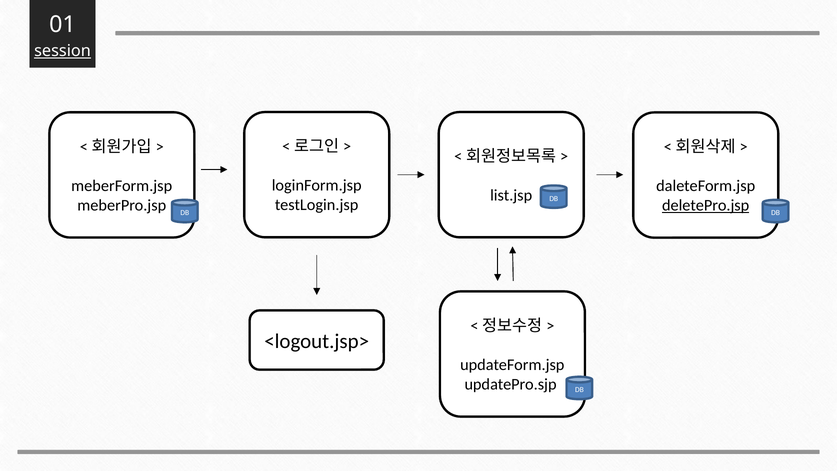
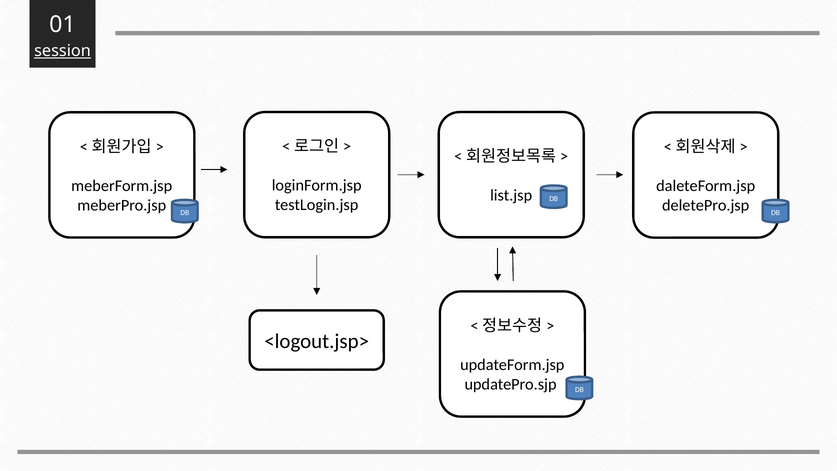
deletePro.jsp underline: present -> none (706, 205)
